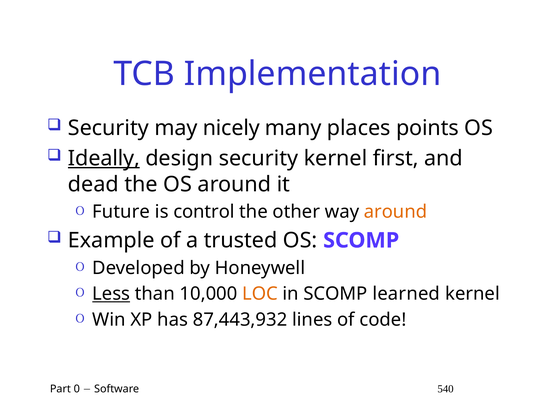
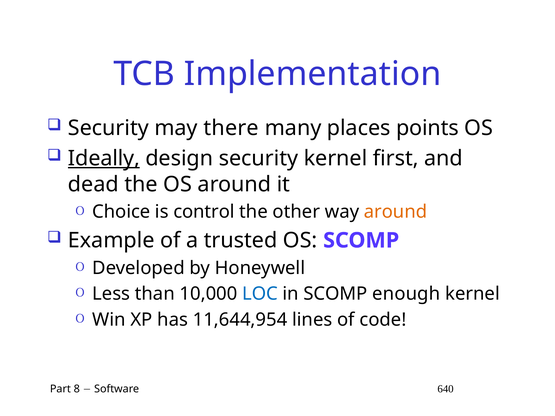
nicely: nicely -> there (231, 128)
Future: Future -> Choice (121, 212)
Less underline: present -> none (111, 294)
LOC colour: orange -> blue (260, 294)
learned: learned -> enough (406, 294)
87,443,932: 87,443,932 -> 11,644,954 (240, 320)
0: 0 -> 8 (77, 389)
540: 540 -> 640 (446, 389)
